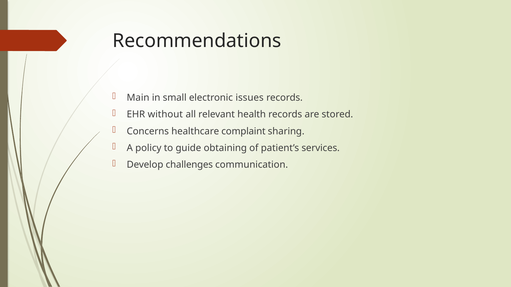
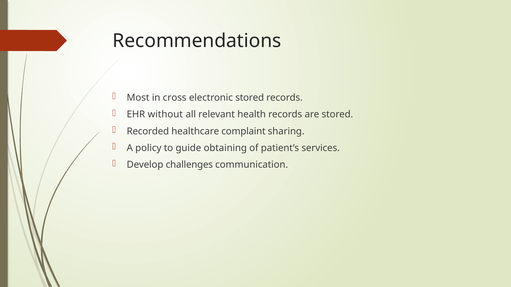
Main: Main -> Most (138, 98)
small: small -> cross (175, 98)
electronic issues: issues -> stored (250, 98)
Concerns: Concerns -> Recorded (148, 131)
